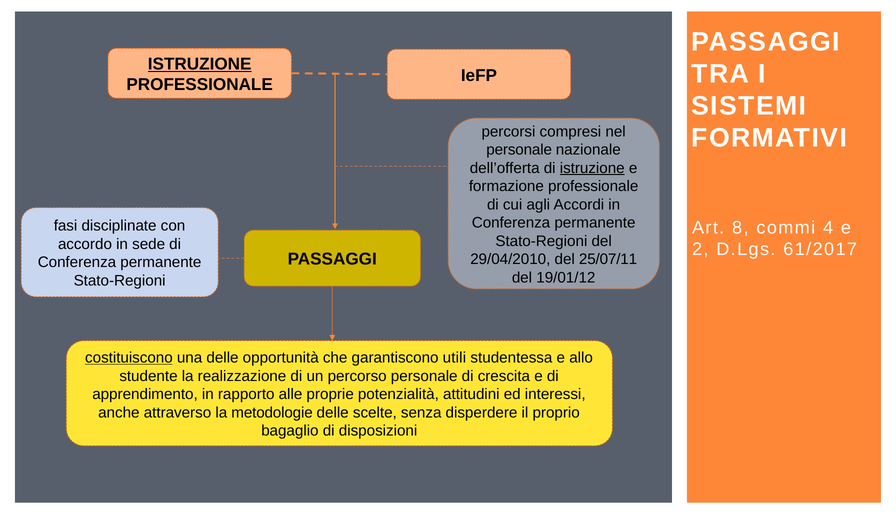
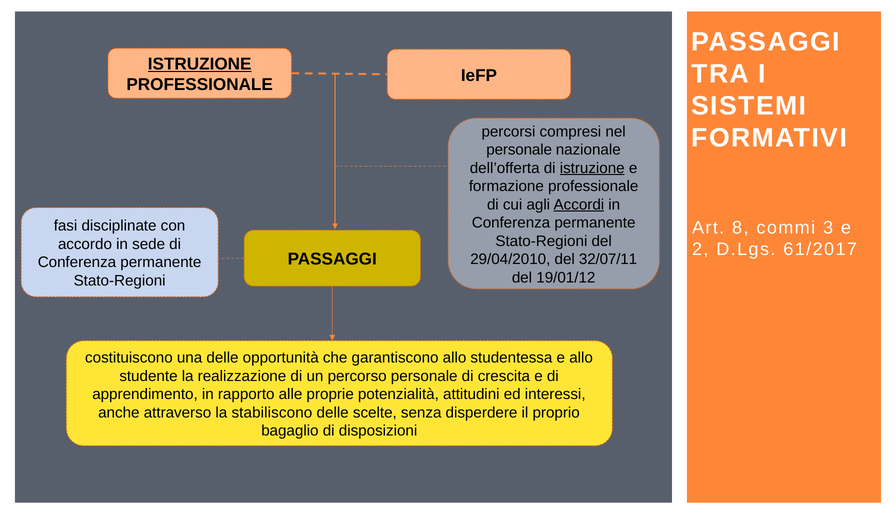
Accordi underline: none -> present (579, 205)
4: 4 -> 3 (828, 228)
25/07/11: 25/07/11 -> 32/07/11 (608, 259)
costituiscono underline: present -> none (129, 358)
garantiscono utili: utili -> allo (455, 358)
metodologie: metodologie -> stabiliscono (272, 413)
